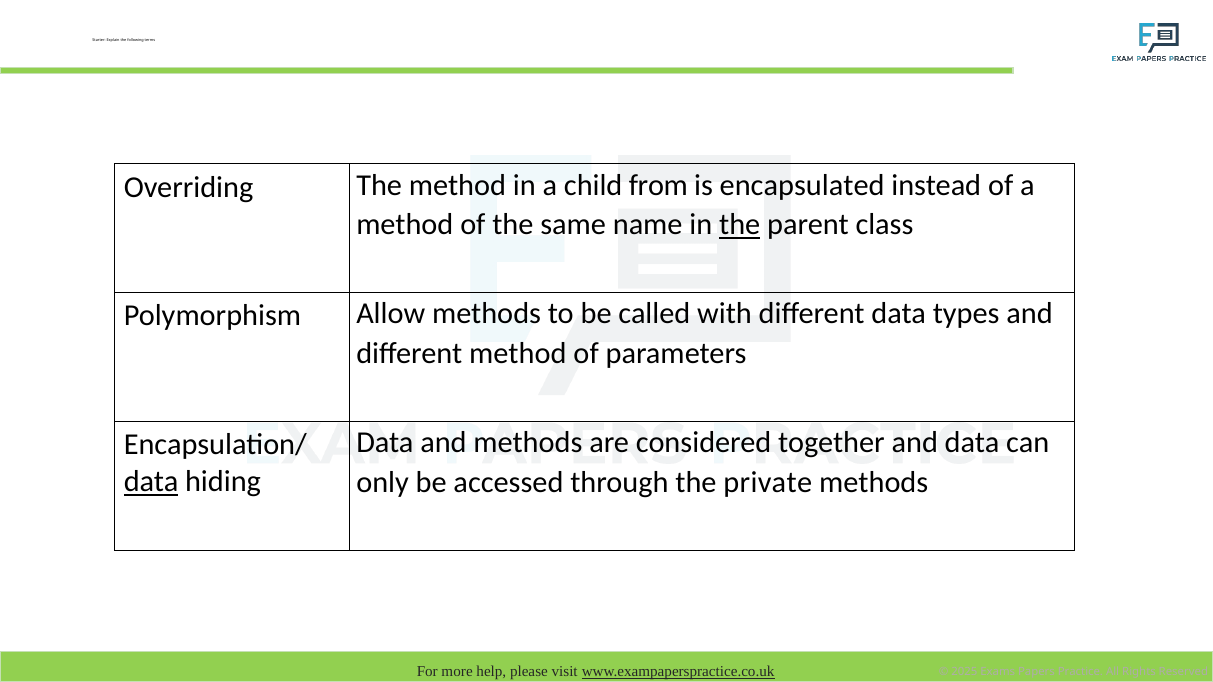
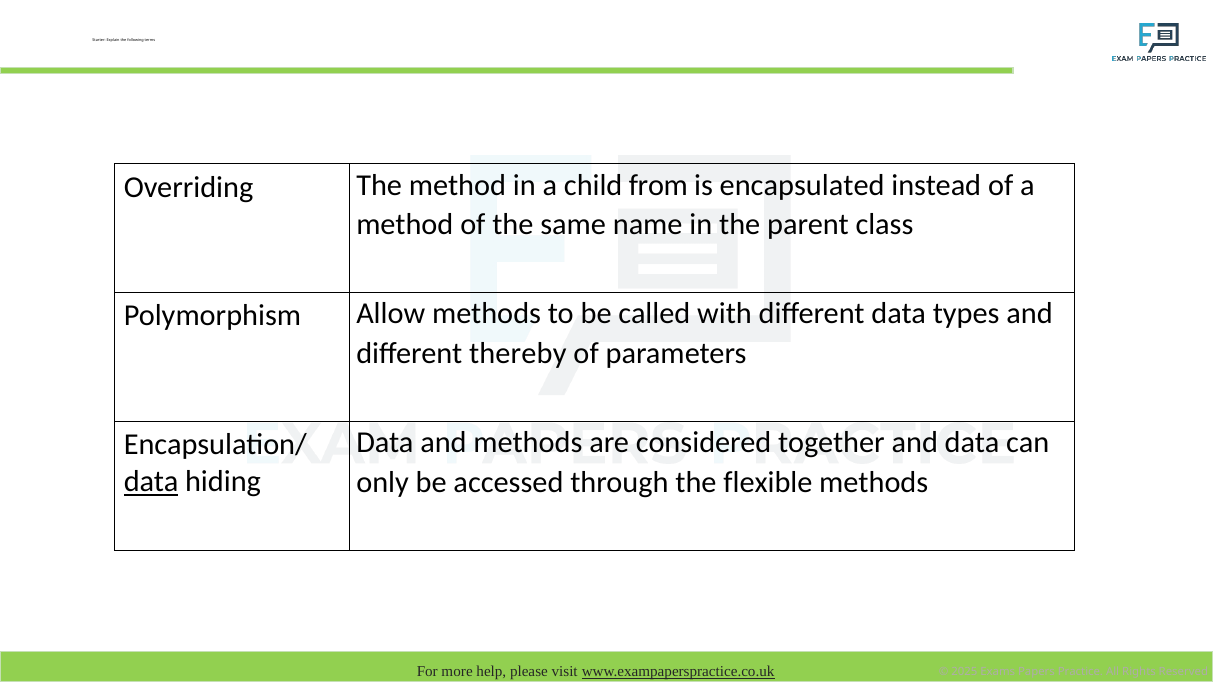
the underline: present -> none (740, 225)
different method: method -> thereby (518, 354)
private: private -> flexible (768, 482)
